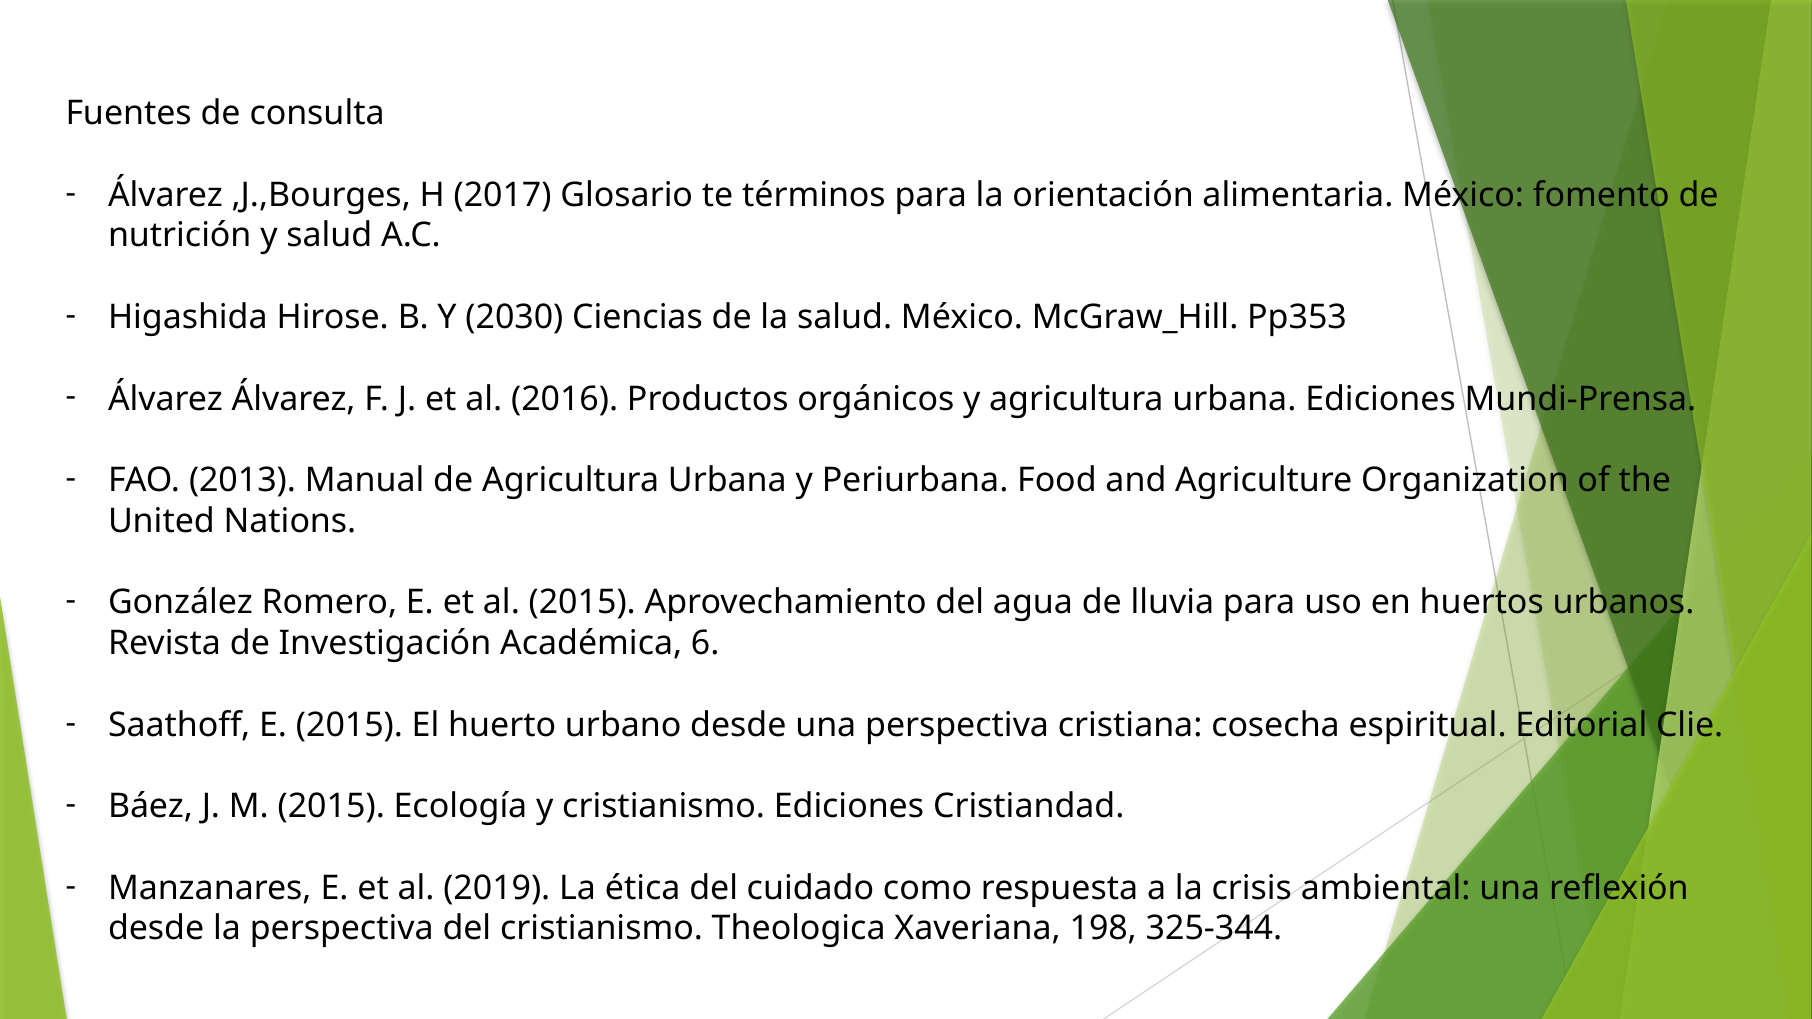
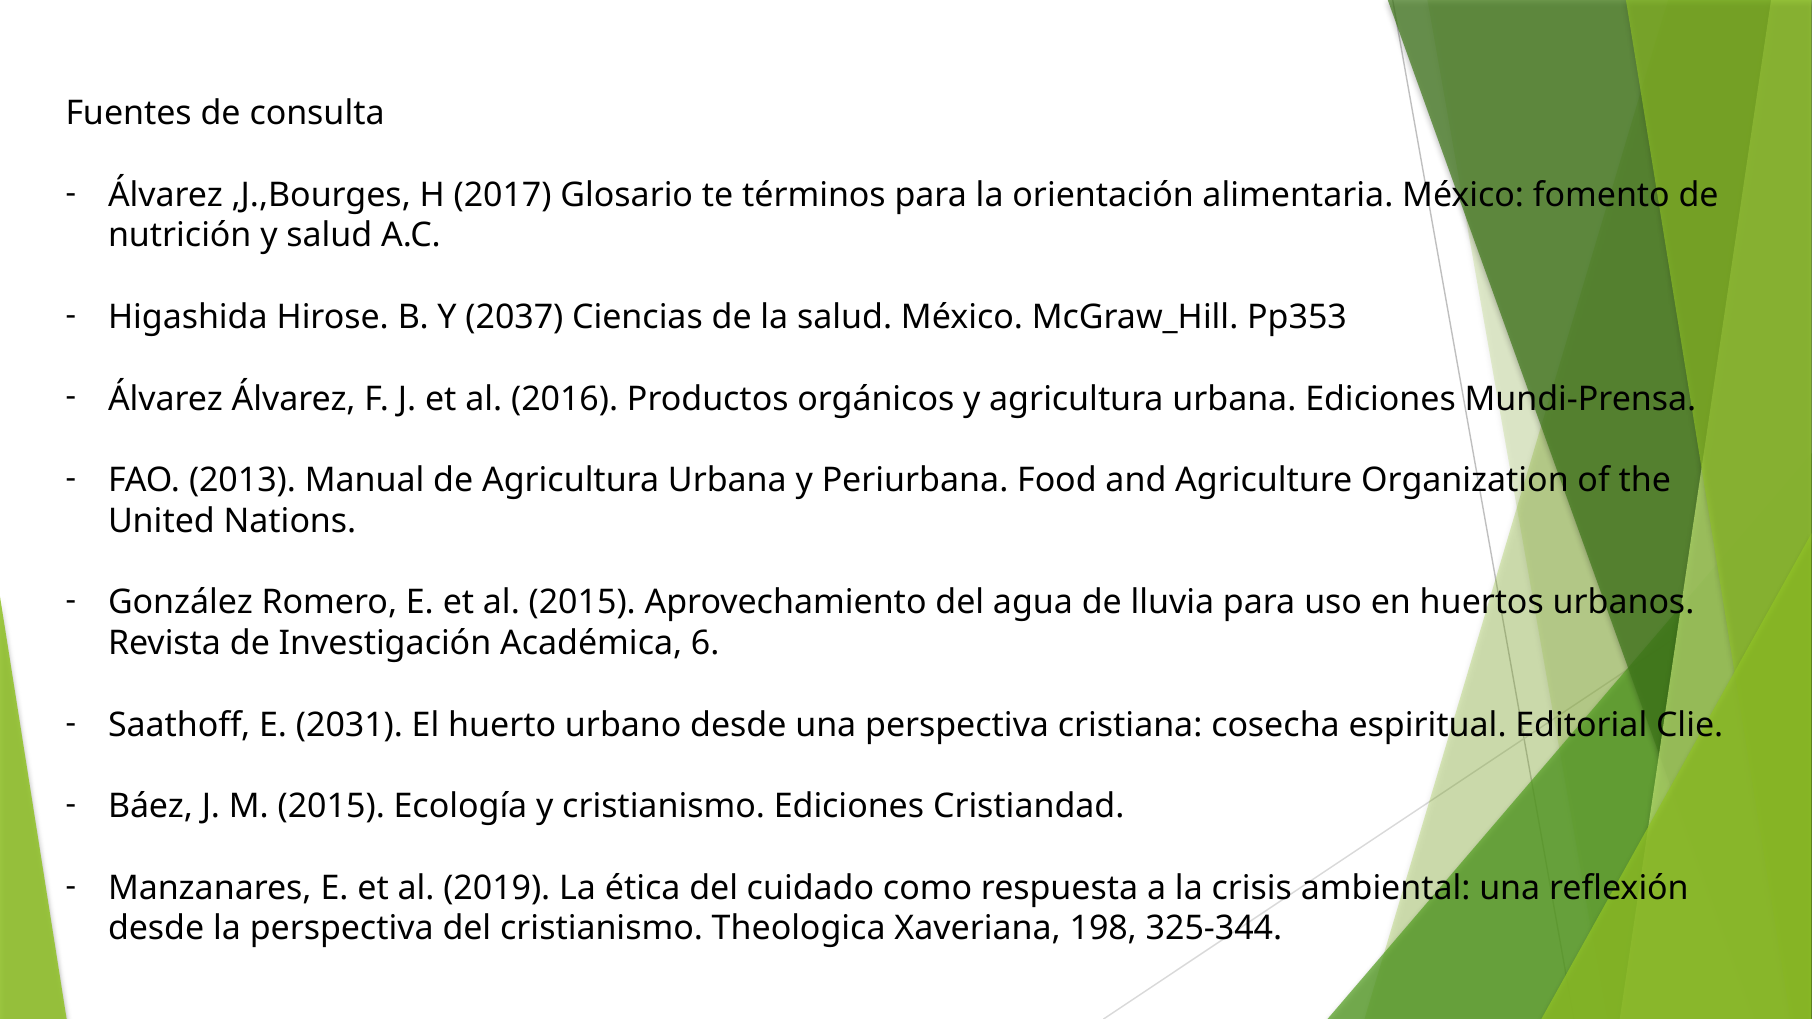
2030: 2030 -> 2037 (514, 317)
E 2015: 2015 -> 2031 (349, 725)
